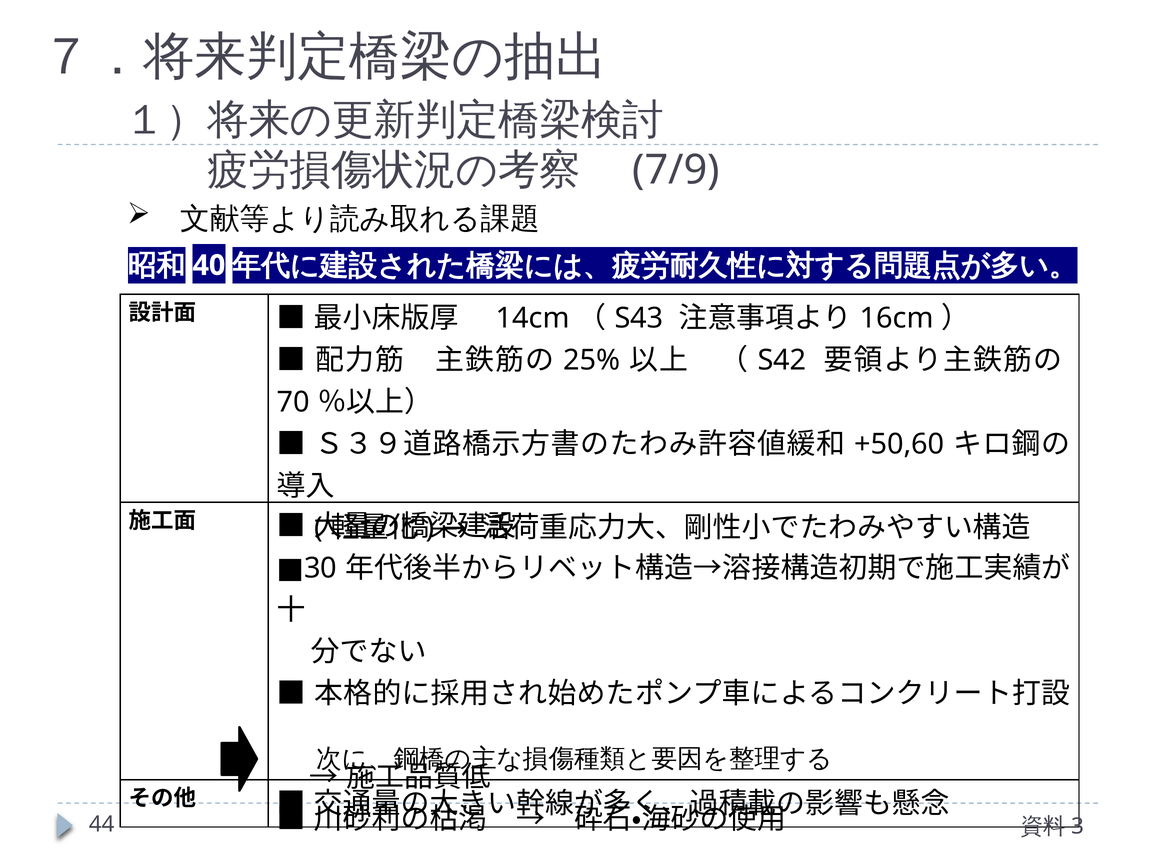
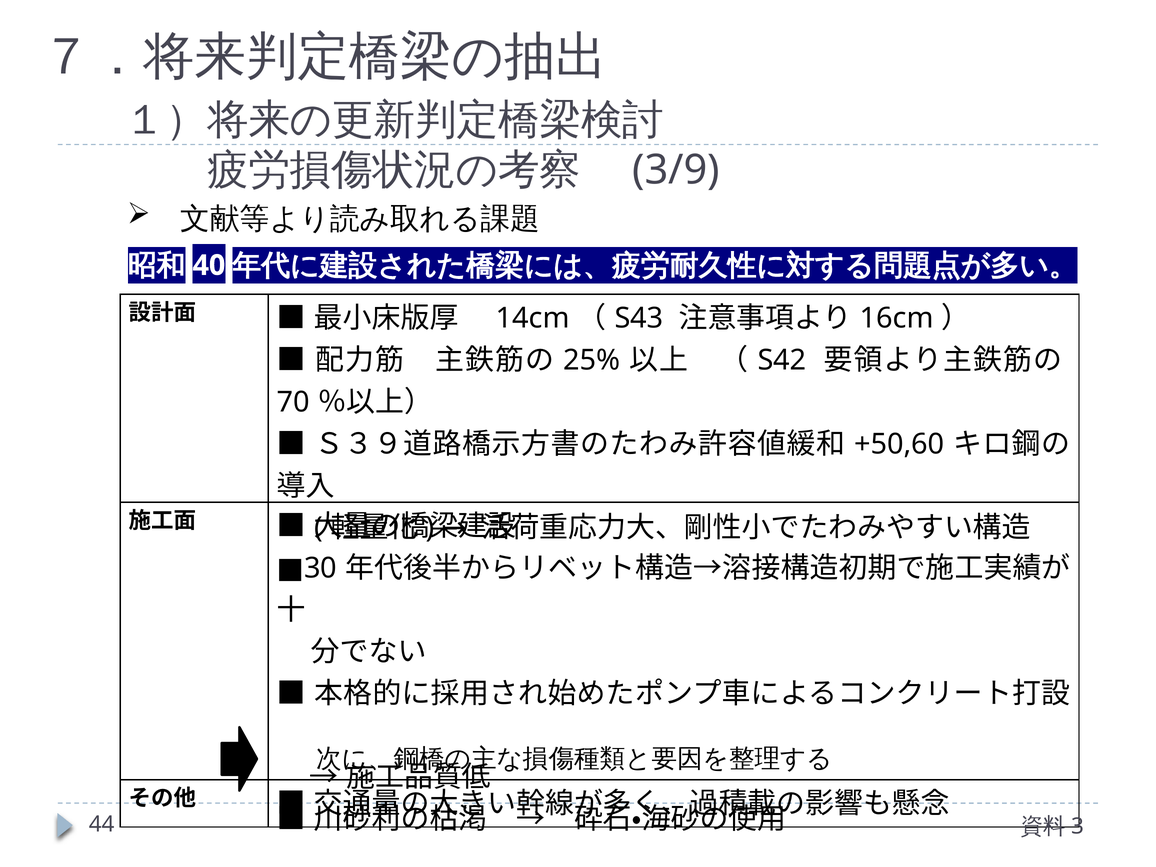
7/9: 7/9 -> 3/9 (676, 170)
